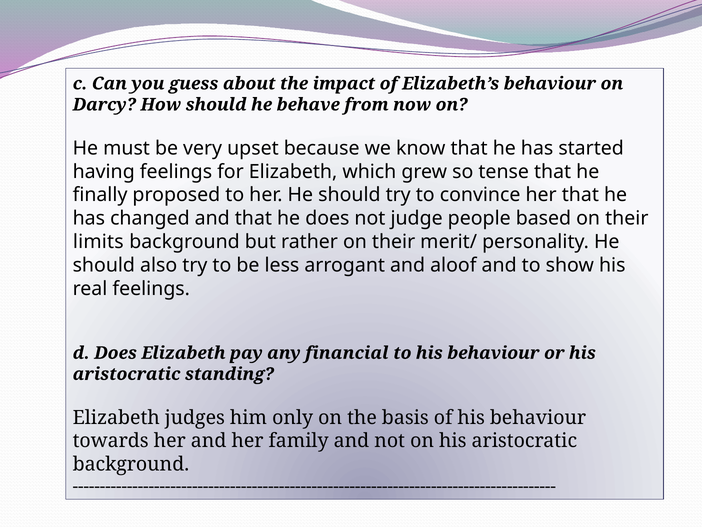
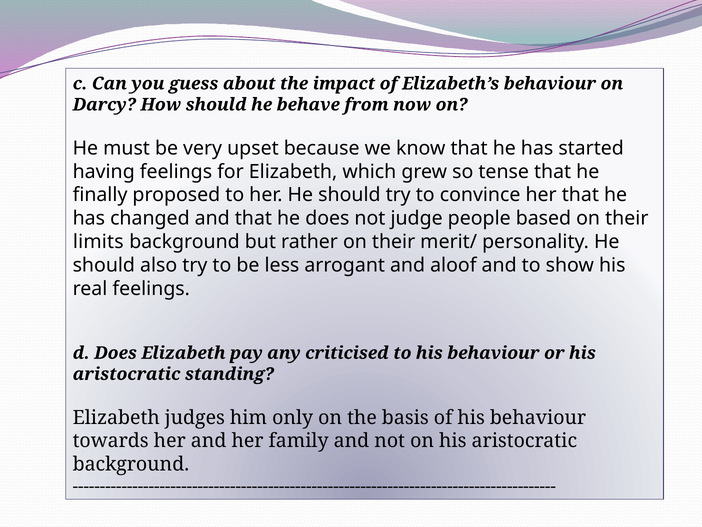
financial: financial -> criticised (347, 353)
